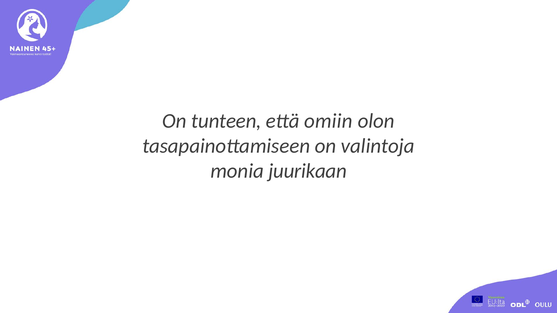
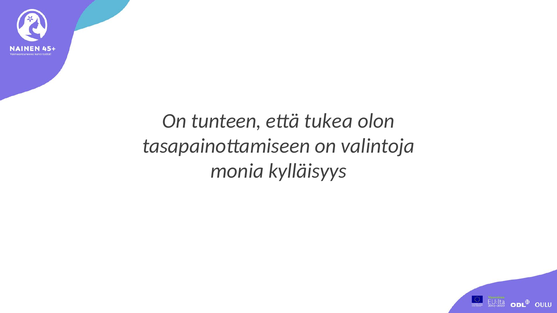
omiin: omiin -> tukea (329, 121)
juurikaan: juurikaan -> kylläisyys (308, 171)
